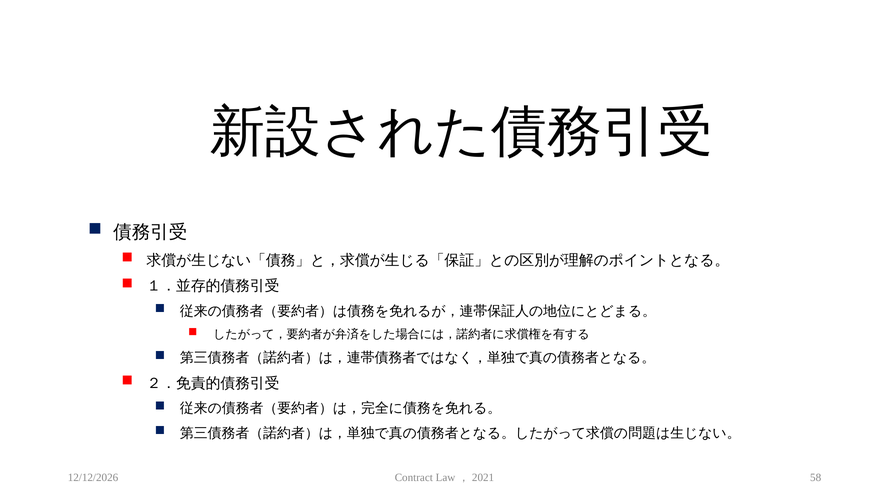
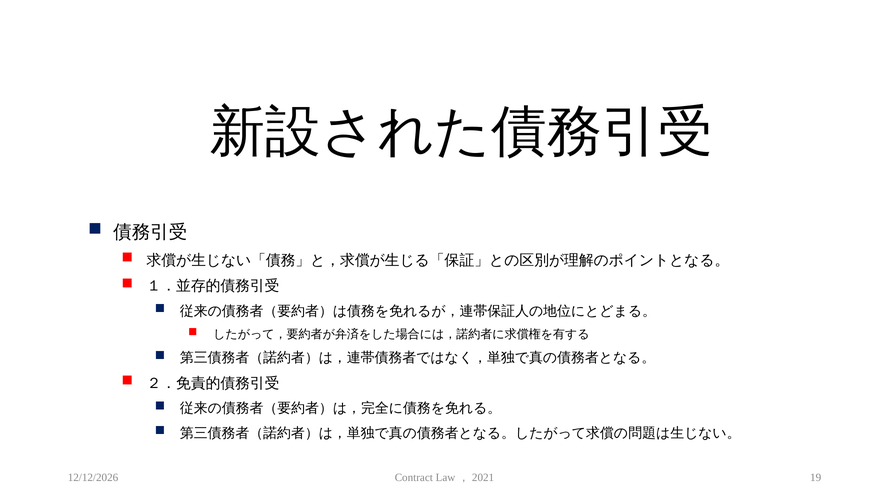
58: 58 -> 19 (816, 478)
